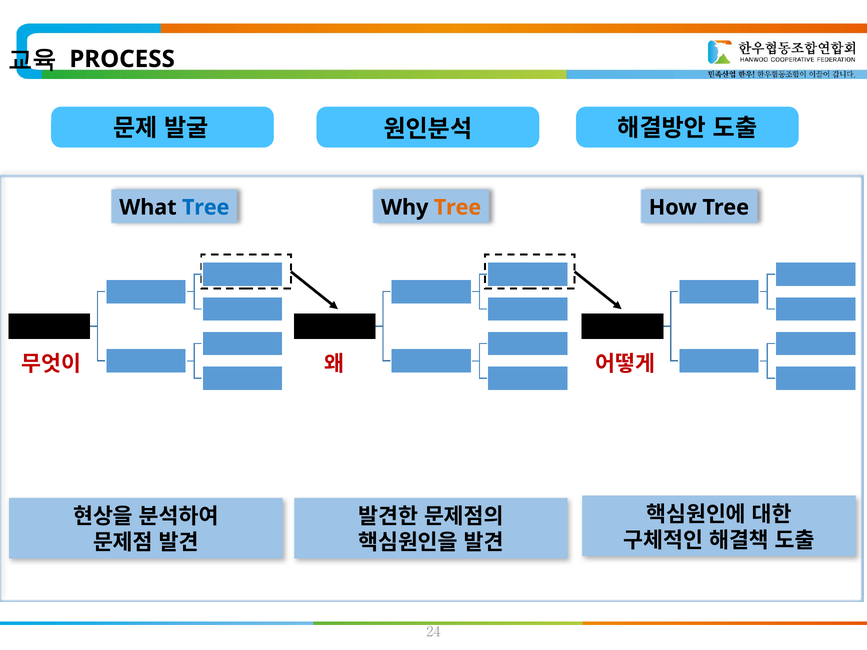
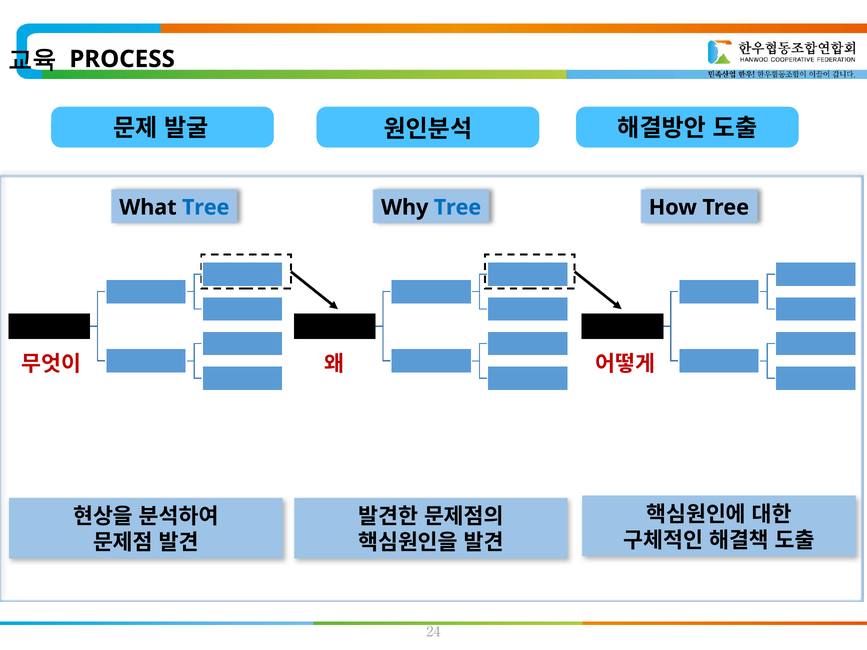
Tree colour: orange -> blue (457, 208)
